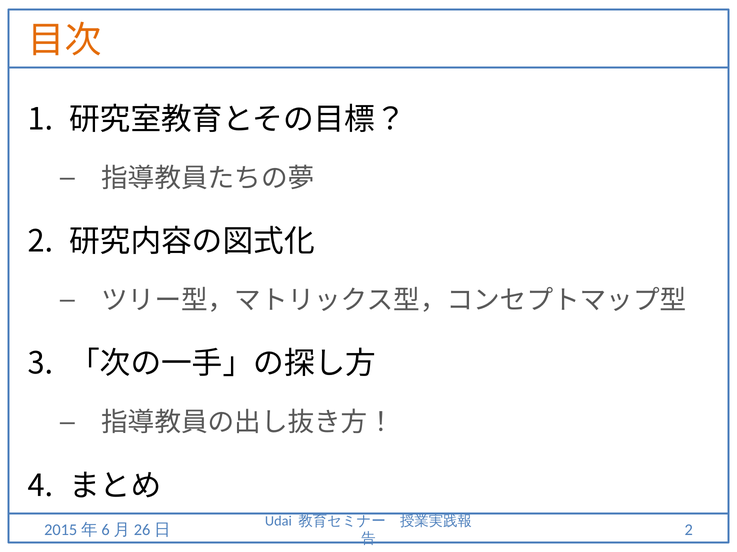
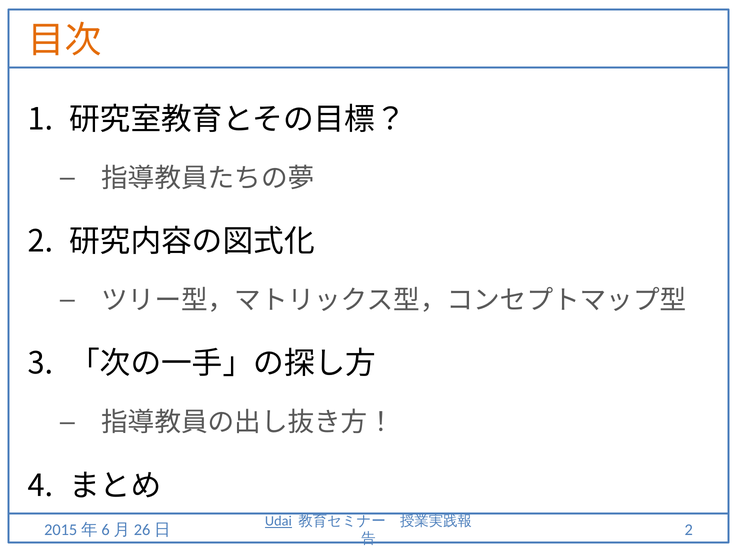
Udai underline: none -> present (278, 522)
